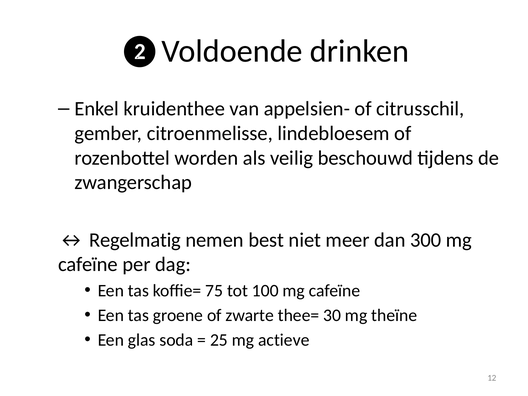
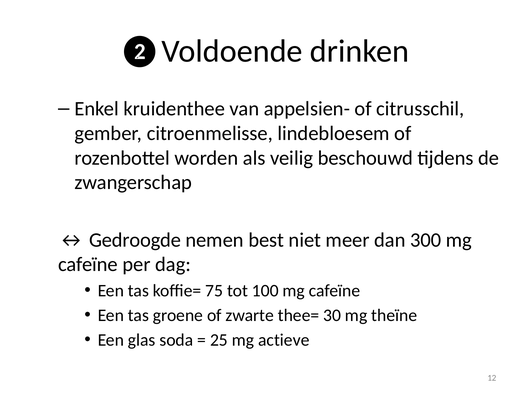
Regelmatig: Regelmatig -> Gedroogde (135, 240)
